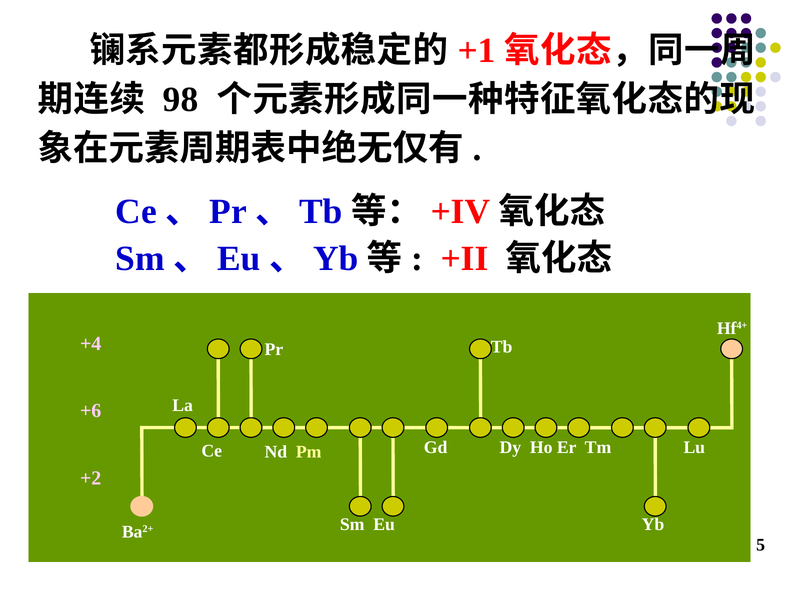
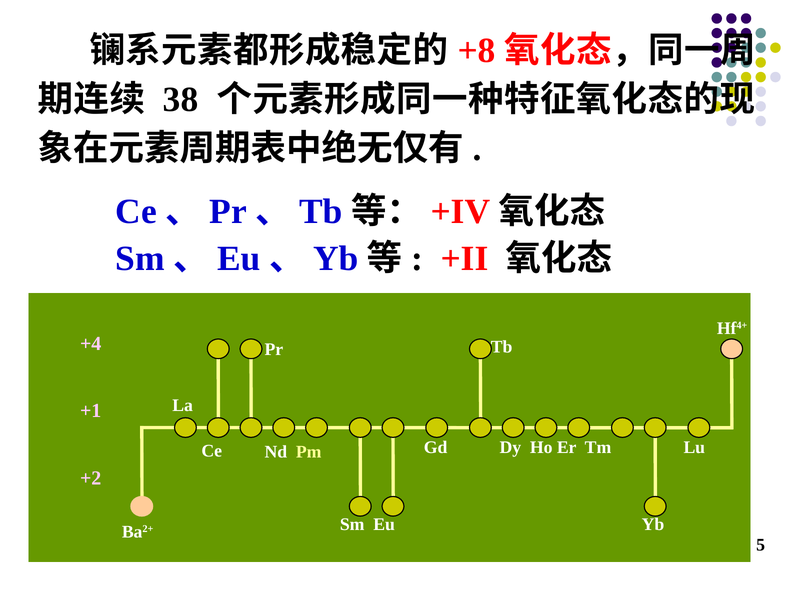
+1: +1 -> +8 (477, 51)
98: 98 -> 38 (181, 99)
+6: +6 -> +1 (91, 411)
